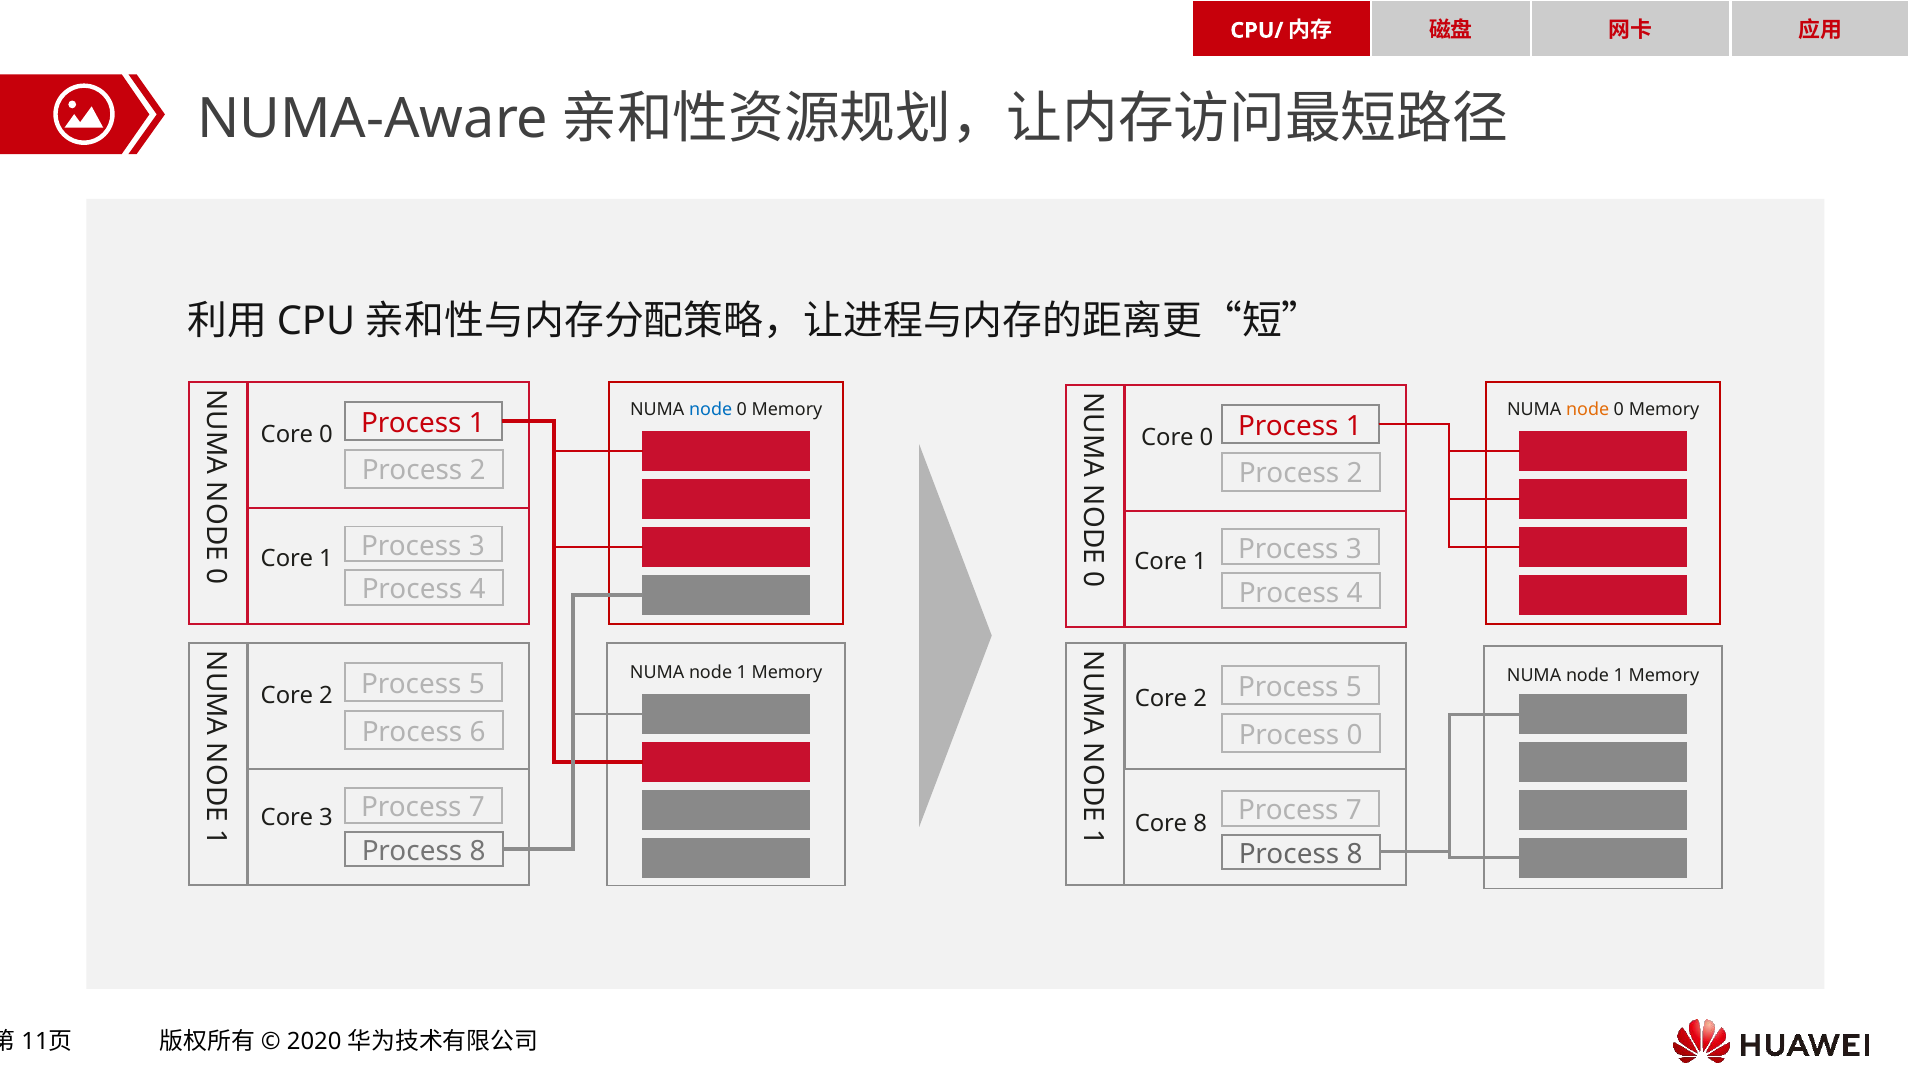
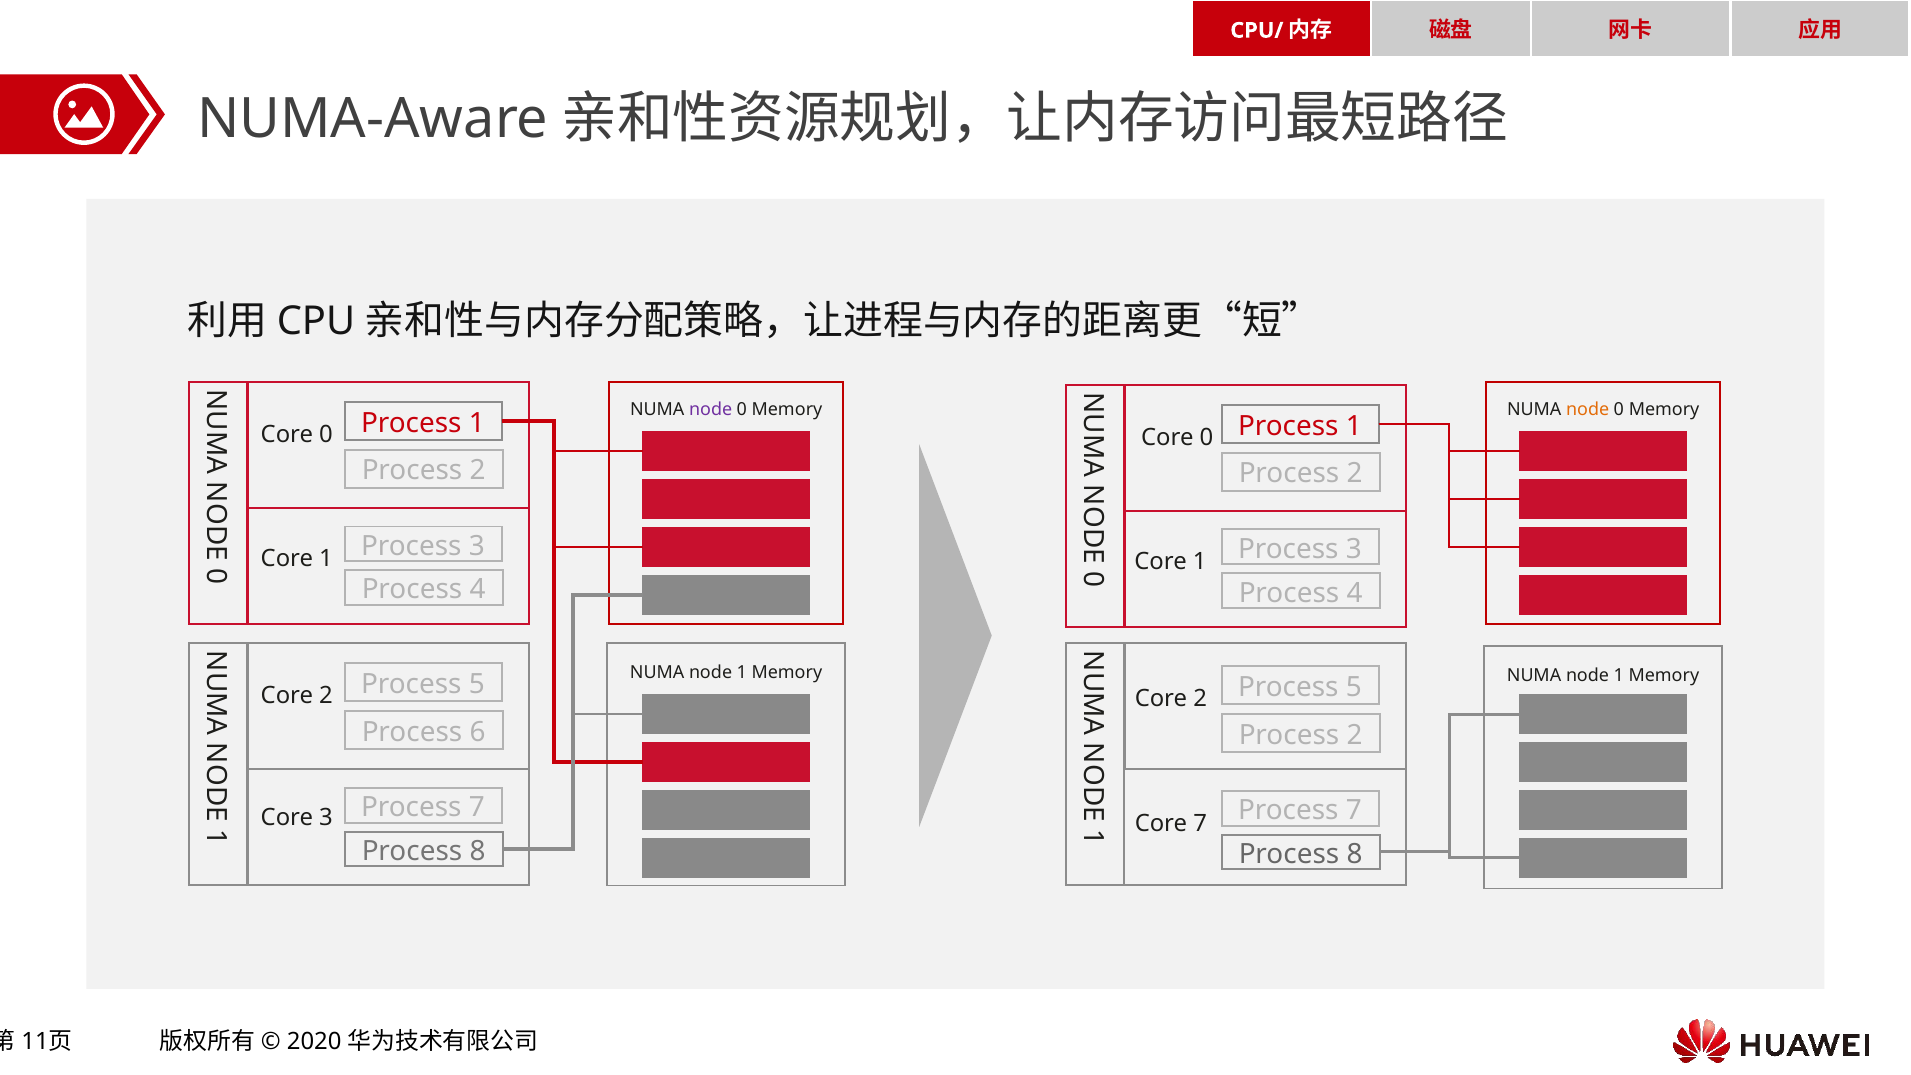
node colour: blue -> purple (711, 410)
0: 0 -> 2 (1355, 735)
Core 8: 8 -> 7 (1200, 823)
